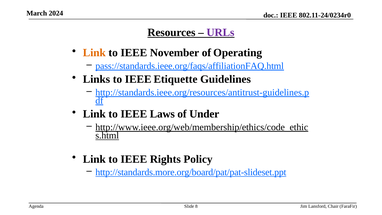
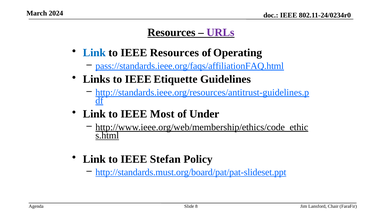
Link colour: orange -> blue (94, 53)
IEEE November: November -> Resources (174, 53)
Laws: Laws -> Most (162, 114)
Rights: Rights -> Stefan (165, 159)
http://standards.more.org/board/pat/pat-slideset.ppt: http://standards.more.org/board/pat/pat-slideset.ppt -> http://standards.must.org/board/pat/pat-slideset.ppt (191, 172)
